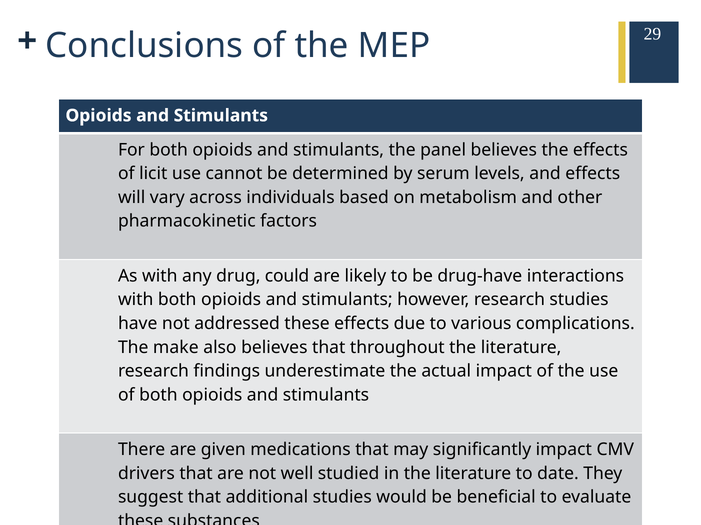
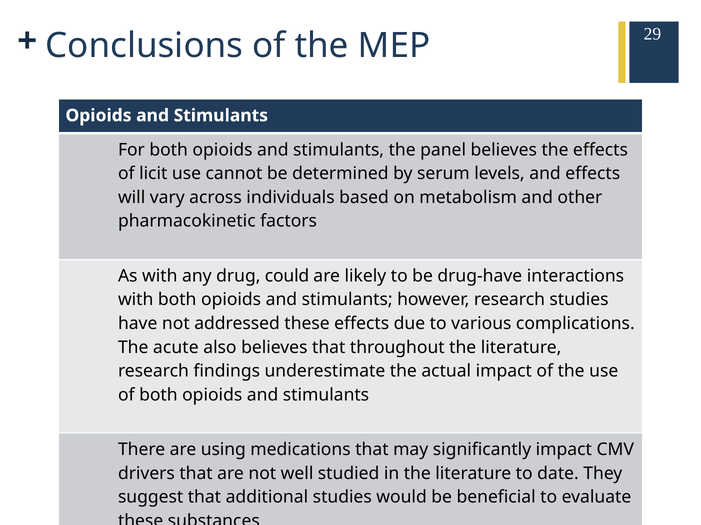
make: make -> acute (176, 348)
given: given -> using (223, 450)
